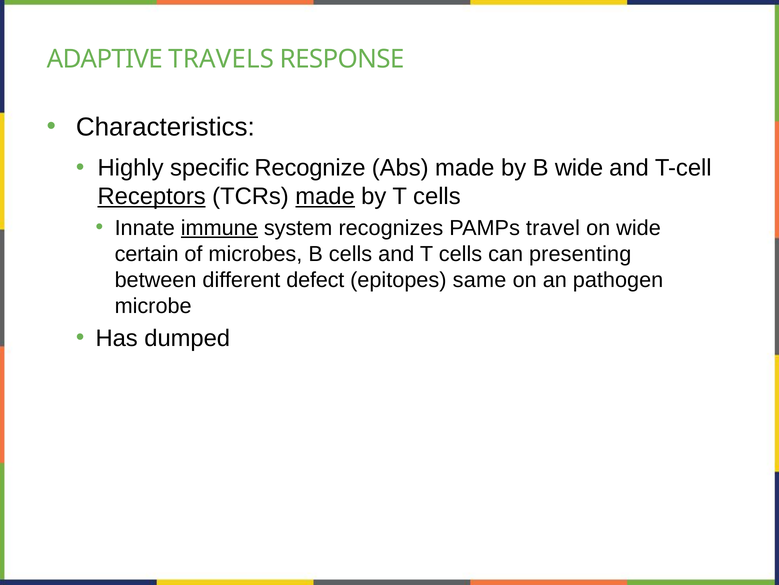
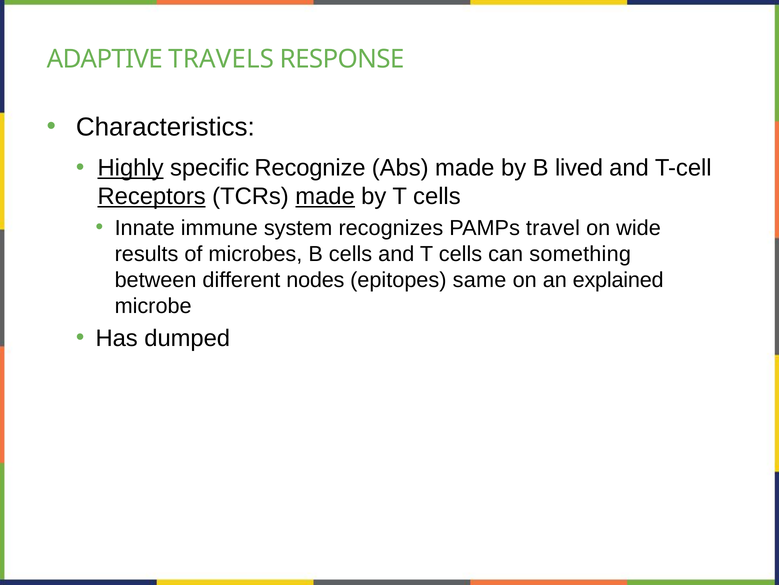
Highly underline: none -> present (131, 168)
B wide: wide -> lived (579, 168)
immune underline: present -> none (219, 228)
certain: certain -> results (147, 254)
presenting: presenting -> something (580, 254)
defect: defect -> nodes (315, 280)
pathogen: pathogen -> explained (618, 280)
